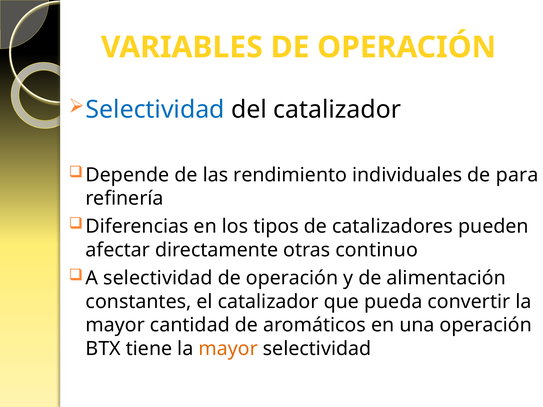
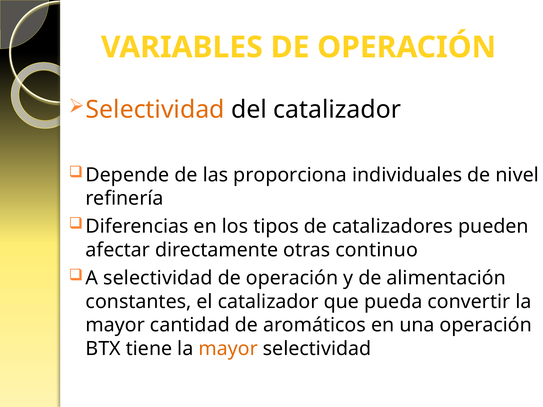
Selectividad colour: blue -> orange (155, 110)
rendimiento: rendimiento -> proporciona (290, 175)
para: para -> nivel (517, 175)
